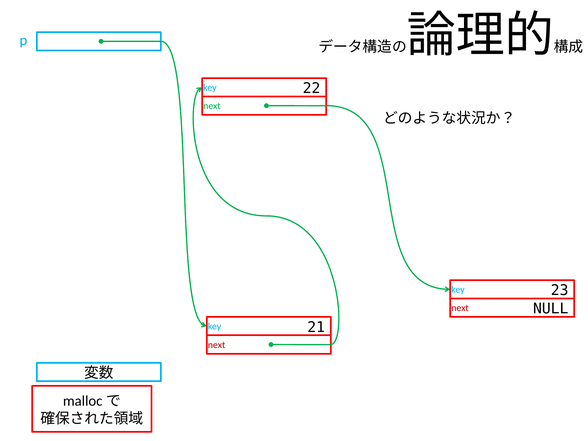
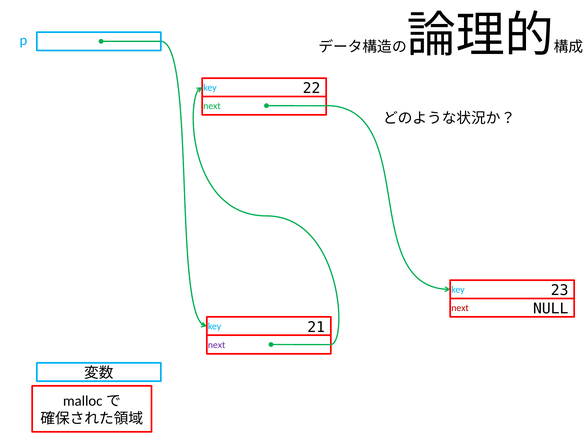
next colour: red -> purple (217, 345)
